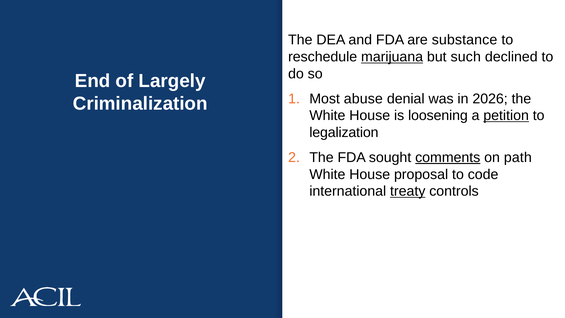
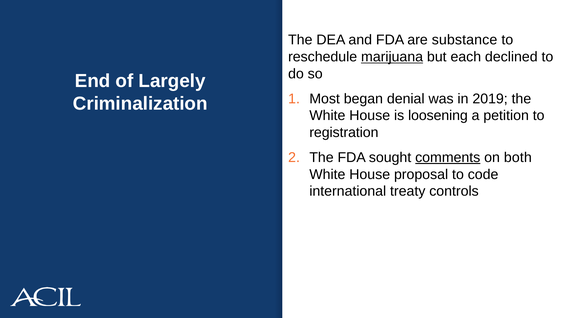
such: such -> each (466, 57)
abuse: abuse -> began (363, 99)
2026: 2026 -> 2019 (490, 99)
petition underline: present -> none (506, 116)
legalization: legalization -> registration (344, 133)
path: path -> both (518, 157)
treaty underline: present -> none (408, 191)
